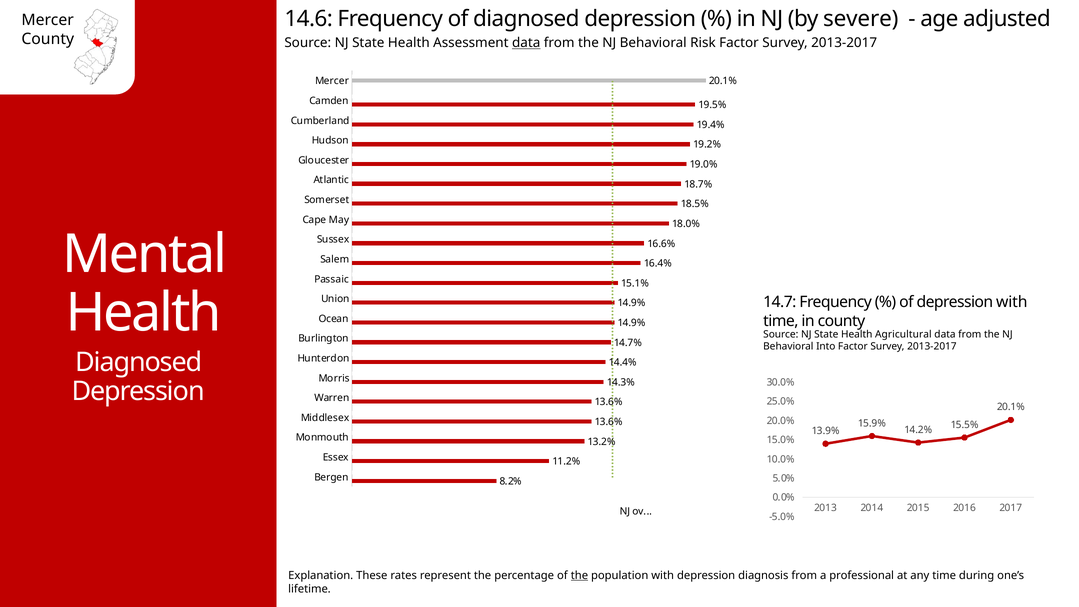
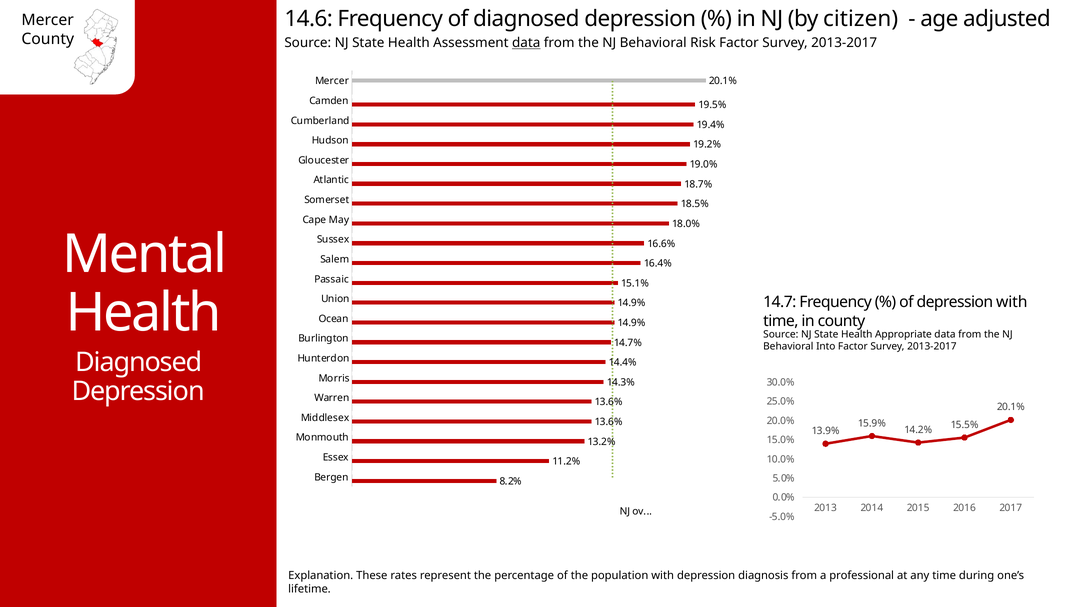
severe: severe -> citizen (861, 19)
Agricultural: Agricultural -> Appropriate (903, 334)
the underline: present -> none (579, 575)
